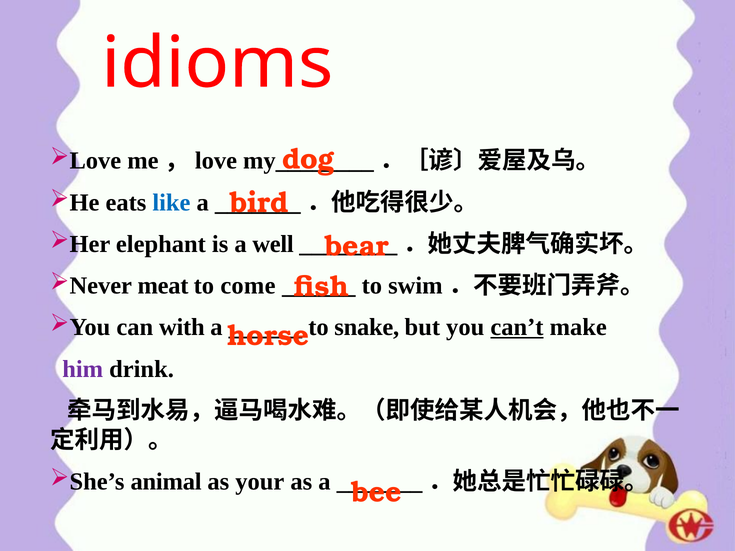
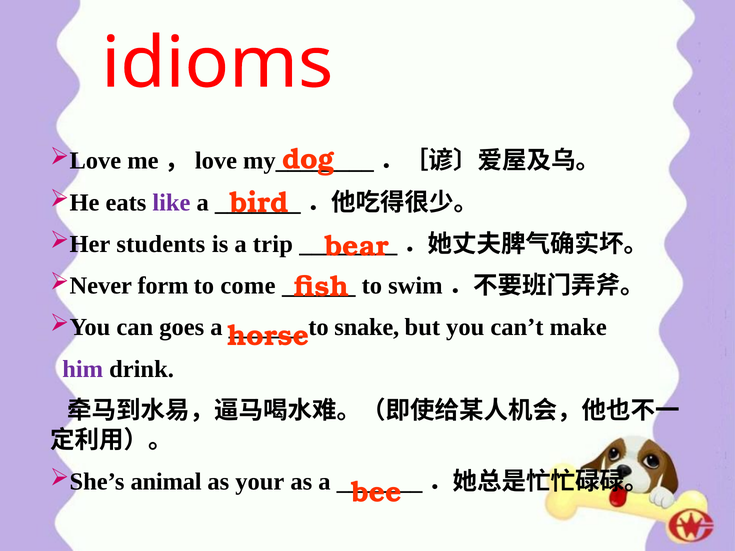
like colour: blue -> purple (171, 203)
elephant: elephant -> students (161, 244)
well: well -> trip (273, 244)
meat: meat -> form (163, 286)
with: with -> goes (182, 327)
can’t underline: present -> none (517, 327)
